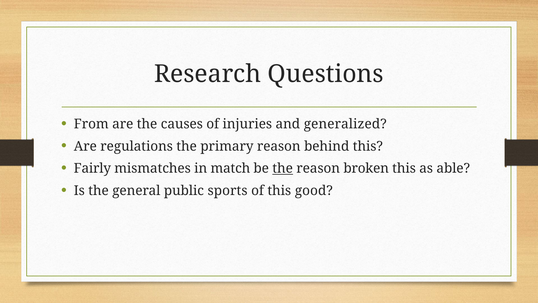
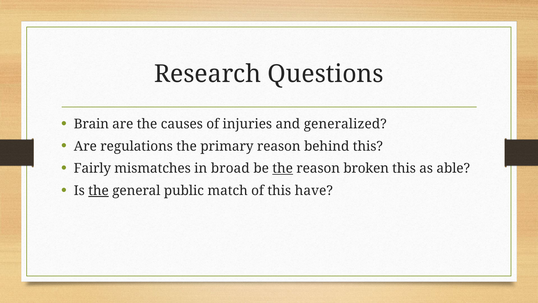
From: From -> Brain (91, 124)
match: match -> broad (230, 168)
the underline: none -> present (99, 190)
sports: sports -> match (228, 190)
good: good -> have (314, 190)
